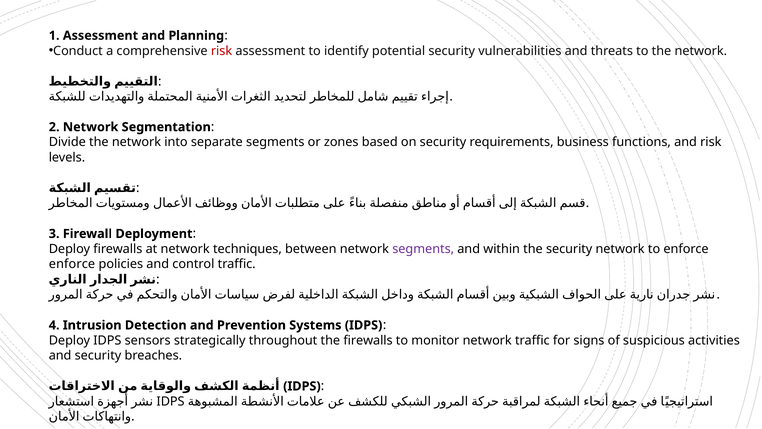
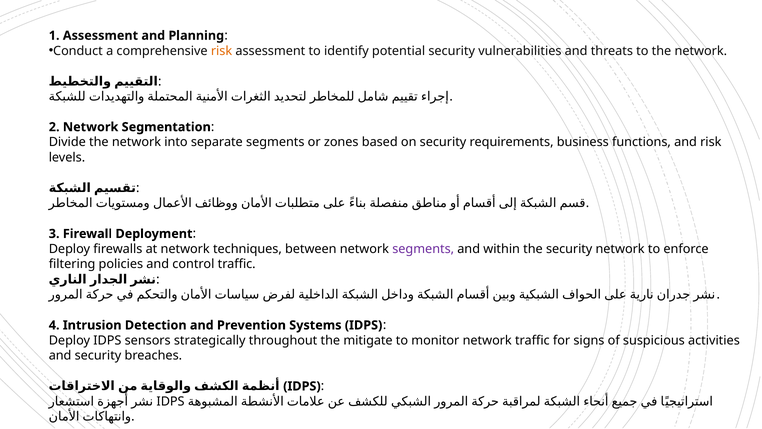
risk colour: red -> orange (222, 51)
enforce: enforce -> filtering (72, 264)
the firewalls: firewalls -> mitigate (368, 340)
